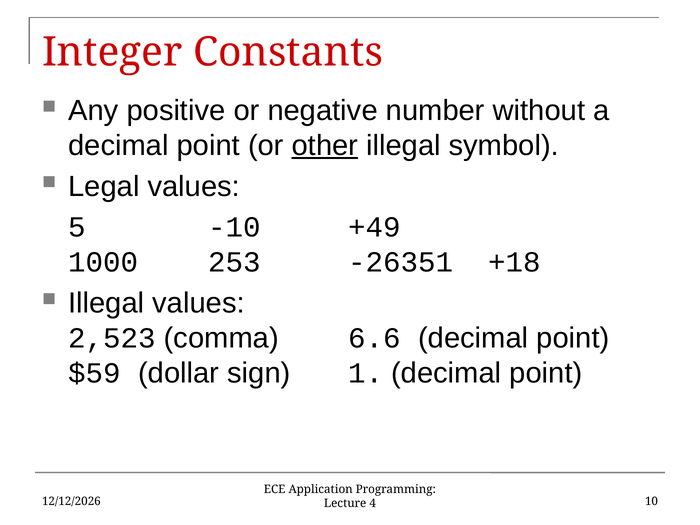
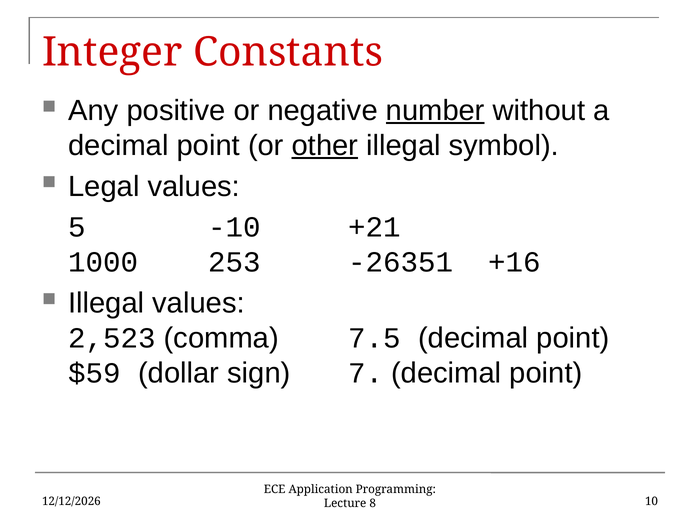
number underline: none -> present (435, 111)
+49: +49 -> +21 (375, 227)
+18: +18 -> +16 (515, 262)
6.6: 6.6 -> 7.5 (375, 338)
1: 1 -> 7 (366, 373)
4: 4 -> 8 (373, 504)
